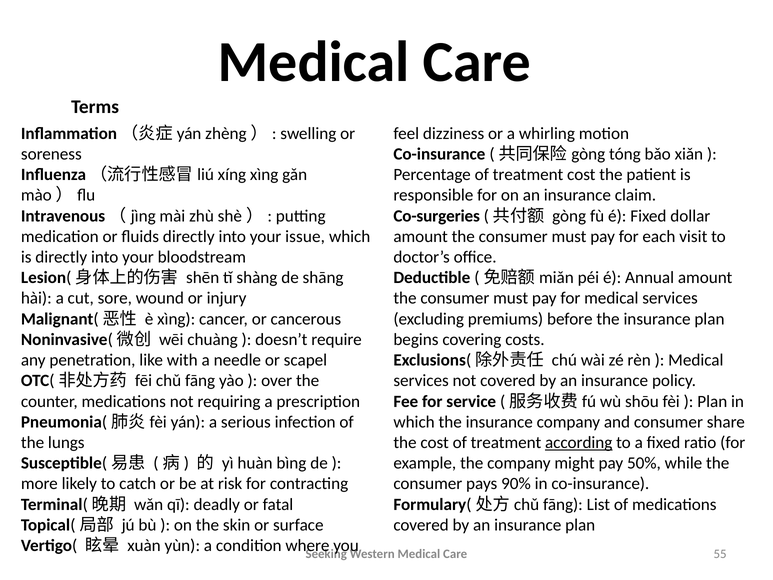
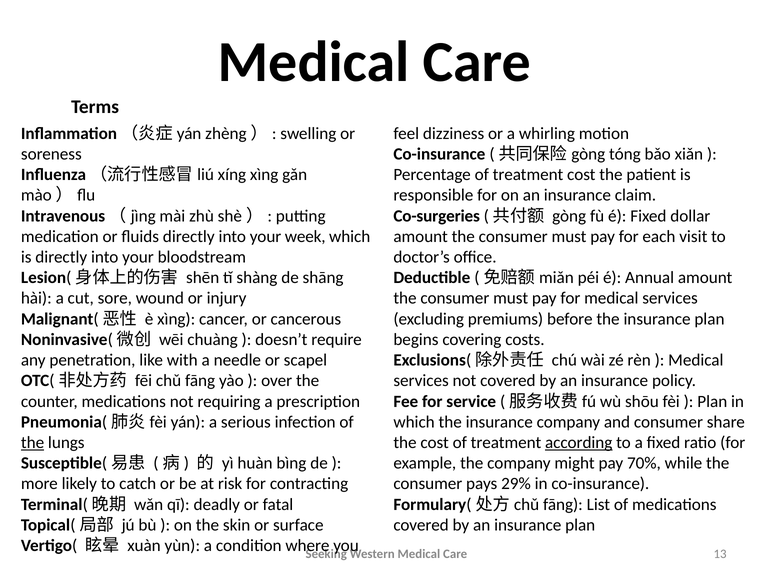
issue: issue -> week (305, 236)
the underline: none -> present (33, 442)
50%: 50% -> 70% (644, 463)
90%: 90% -> 29% (516, 484)
55: 55 -> 13 (720, 554)
